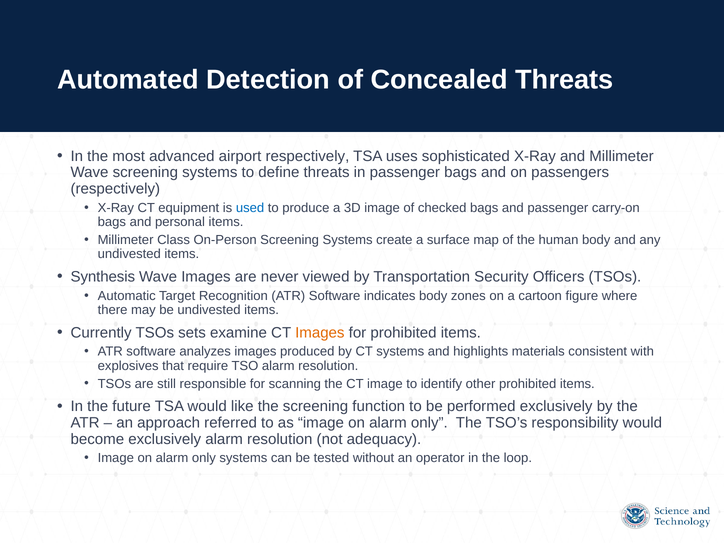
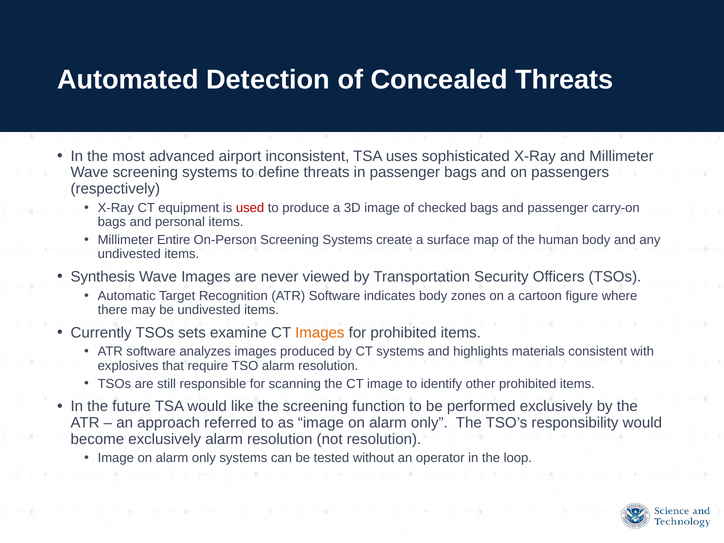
airport respectively: respectively -> inconsistent (307, 156)
used colour: blue -> red (250, 208)
Class: Class -> Entire (174, 240)
not adequacy: adequacy -> resolution (384, 439)
